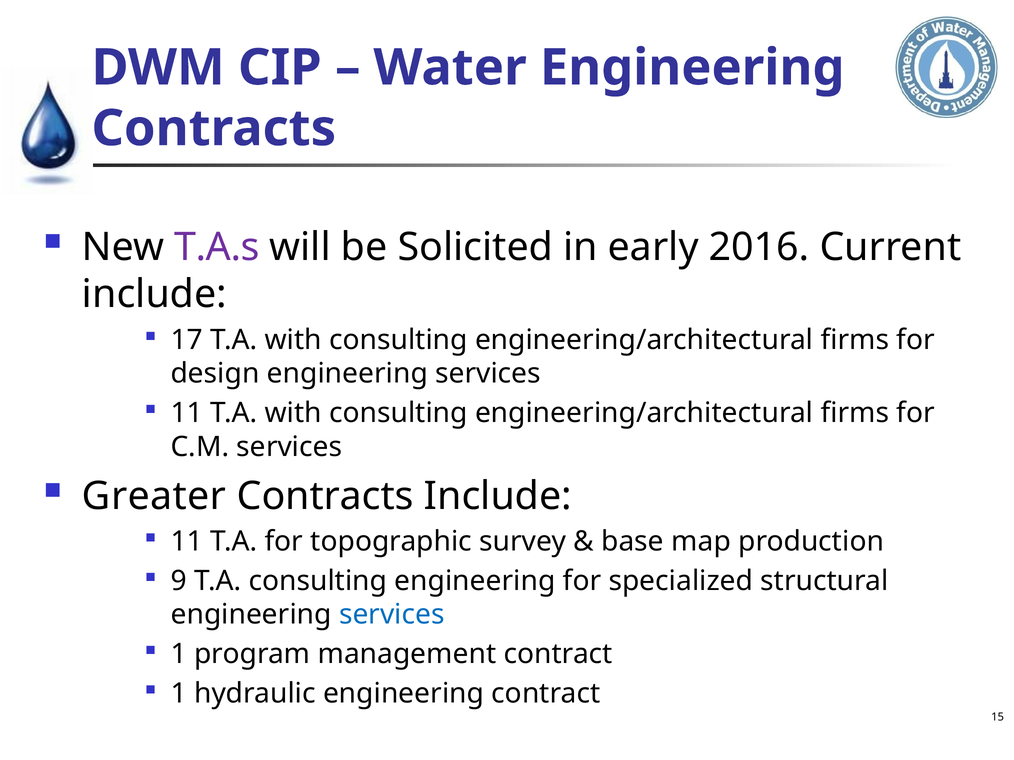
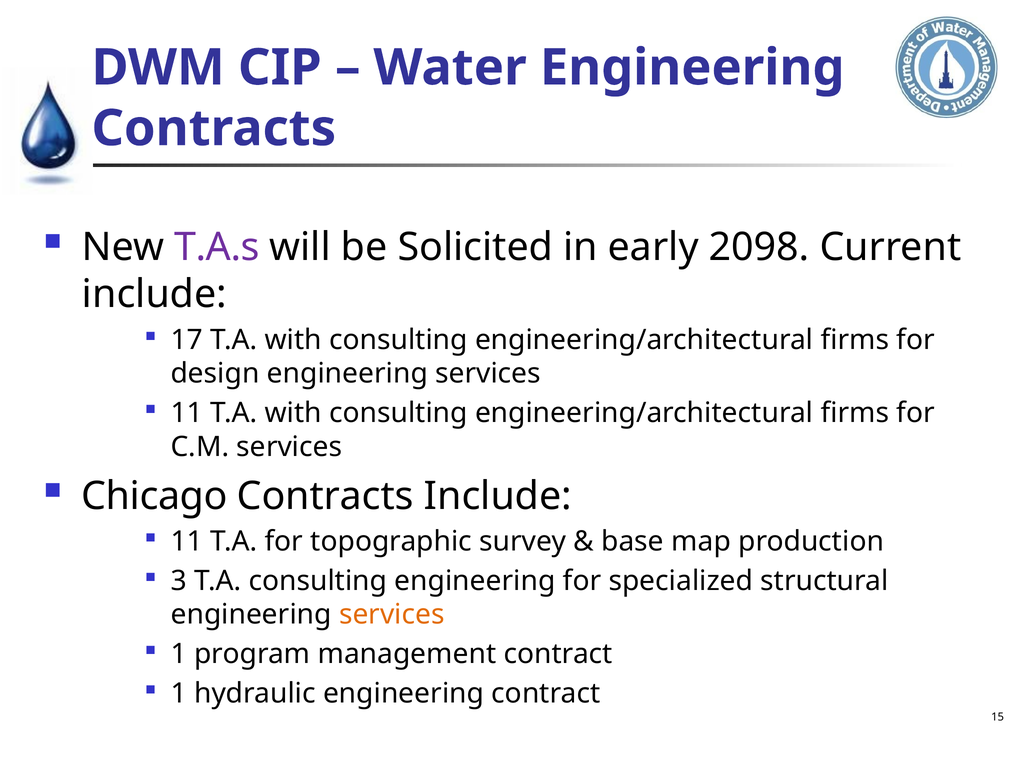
2016: 2016 -> 2098 (759, 247)
Greater: Greater -> Chicago (154, 496)
9: 9 -> 3 (179, 581)
services colour: blue -> orange (392, 615)
